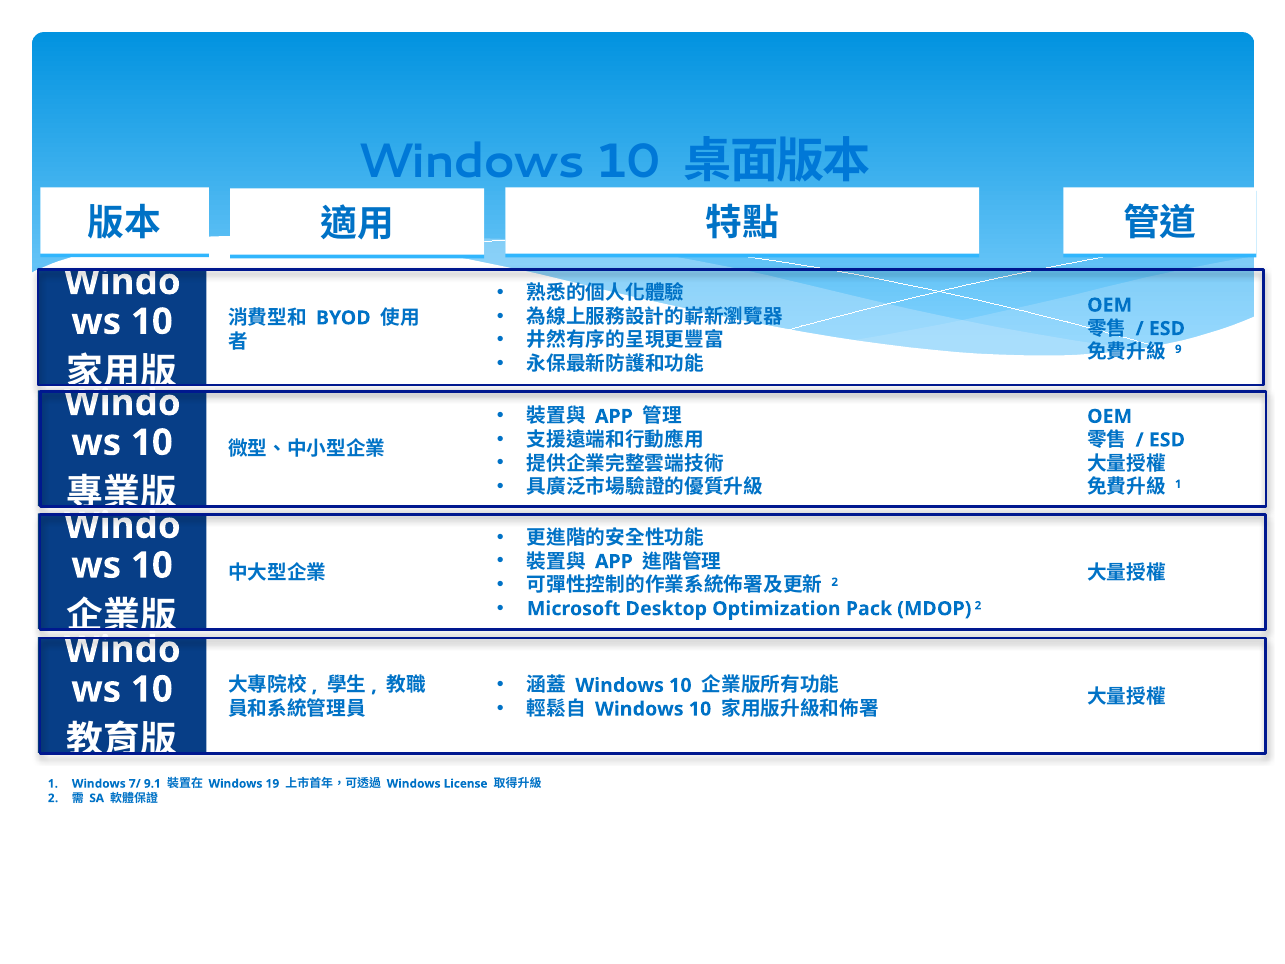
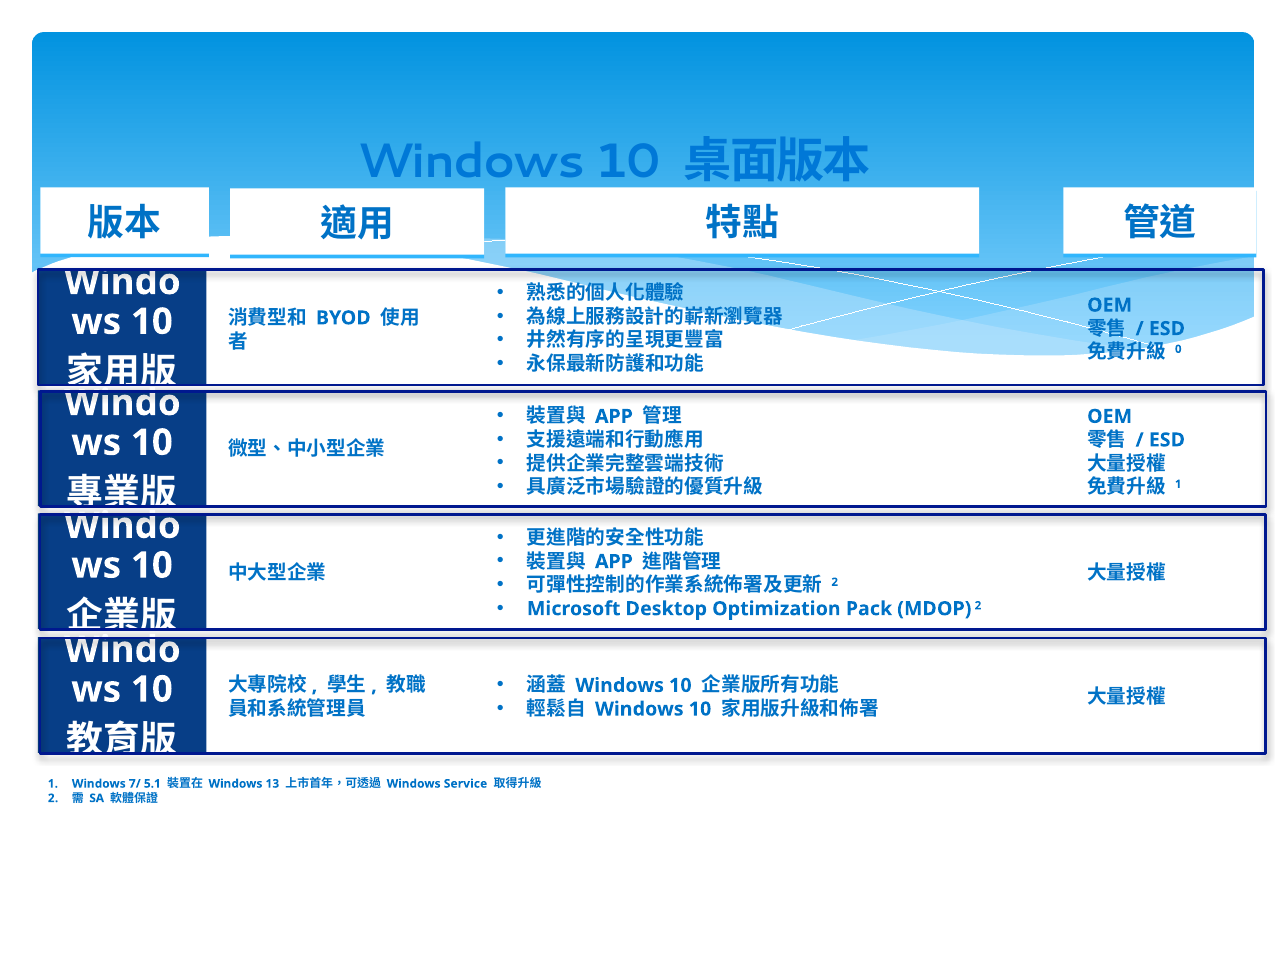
9: 9 -> 0 (1178, 349)
9.1: 9.1 -> 5.1 (152, 784)
19: 19 -> 13 (272, 784)
License: License -> Service (465, 784)
